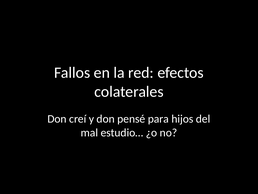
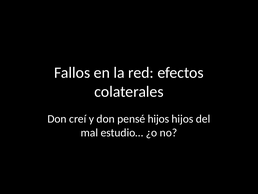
pensé para: para -> hijos (158, 119)
